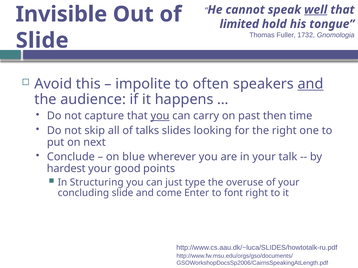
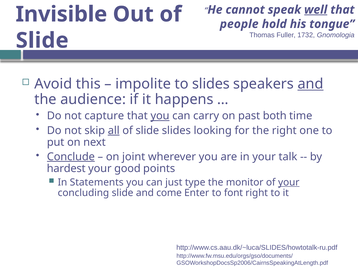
limited: limited -> people (239, 24)
to often: often -> slides (211, 84)
then: then -> both (275, 116)
all underline: none -> present (114, 131)
talks: talks -> slide (147, 131)
Conclude underline: none -> present (71, 157)
blue: blue -> joint (134, 157)
Structuring: Structuring -> Statements (97, 183)
overuse: overuse -> monitor (245, 183)
your underline: none -> present (289, 183)
